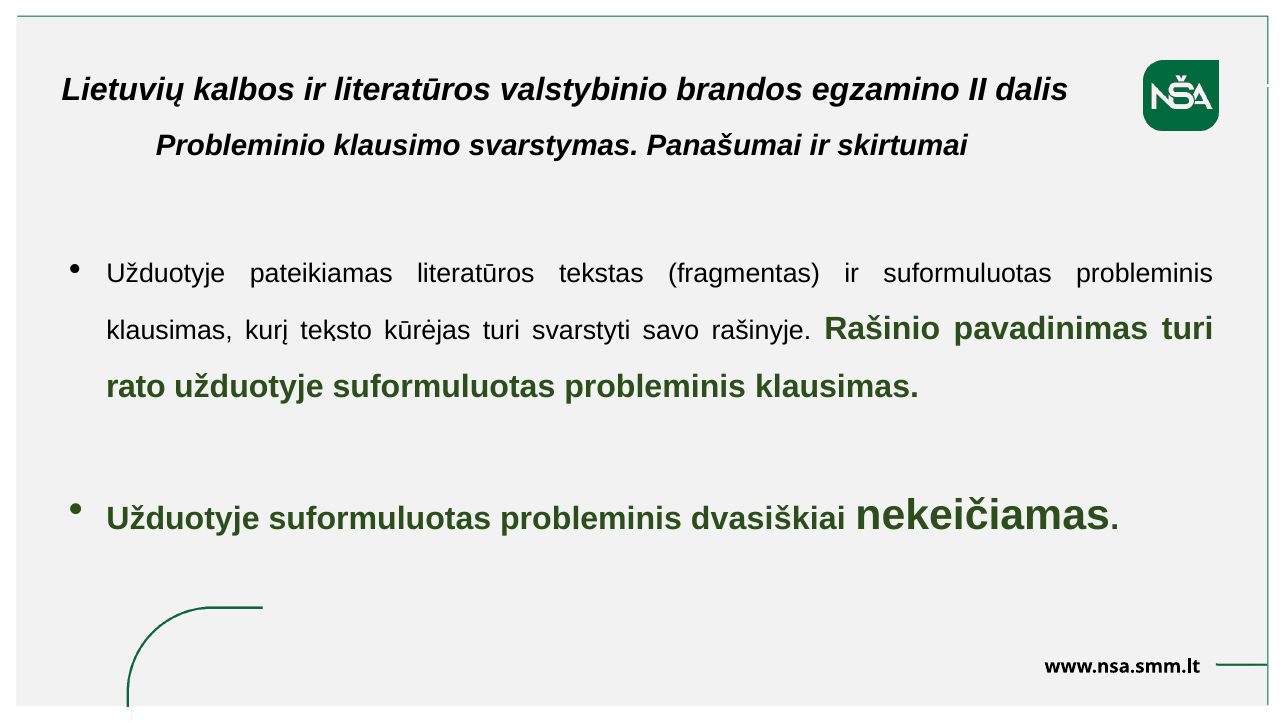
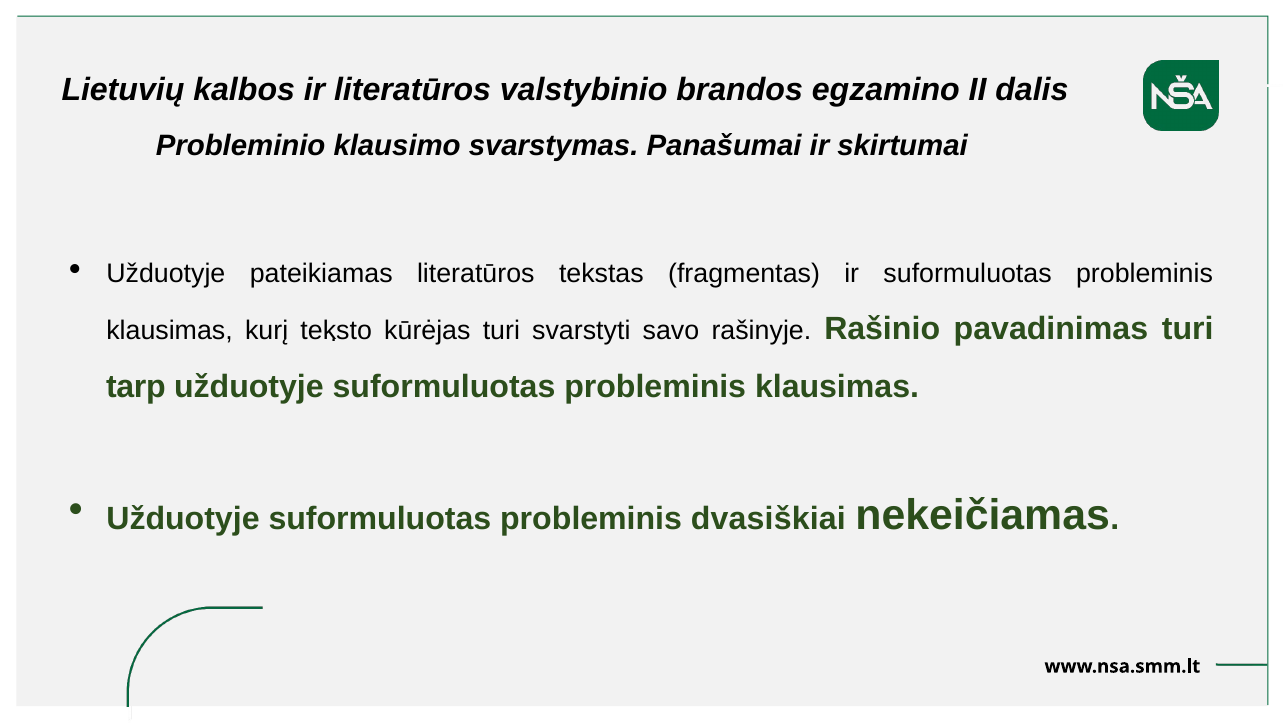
rato: rato -> tarp (136, 386)
